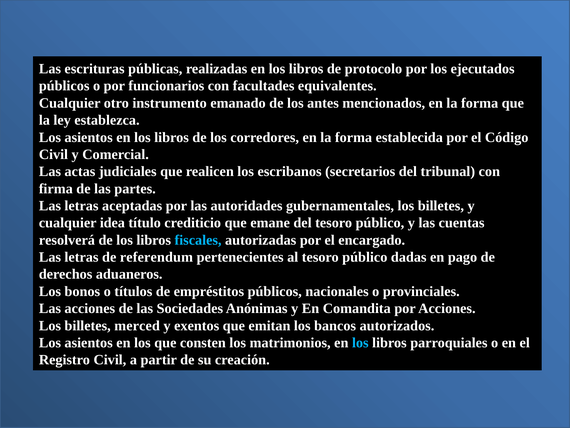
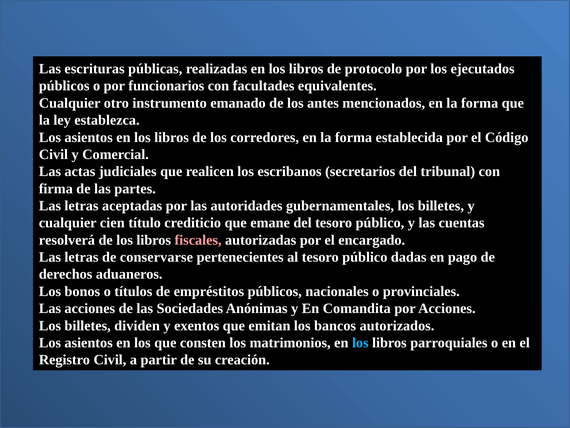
idea: idea -> cien (112, 223)
fiscales colour: light blue -> pink (198, 240)
referendum: referendum -> conservarse (156, 257)
merced: merced -> dividen (137, 325)
